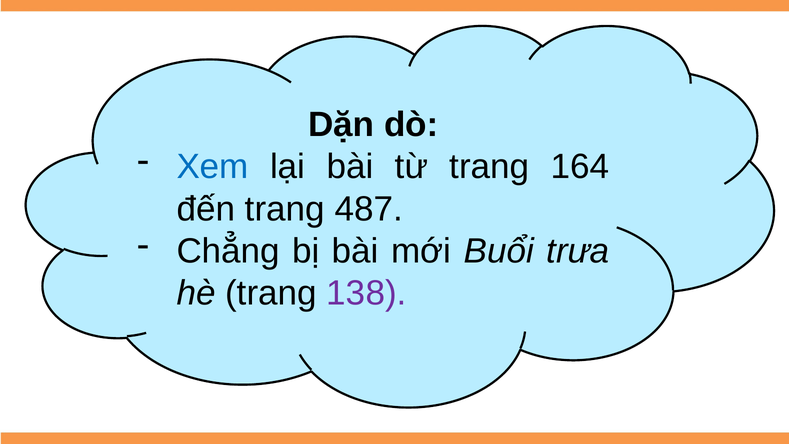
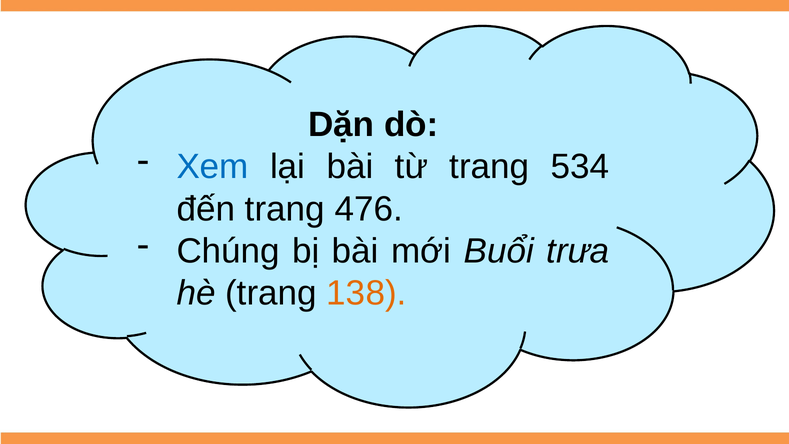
164: 164 -> 534 (580, 167)
487: 487 -> 476 (369, 209)
Chẳng: Chẳng -> Chúng (228, 251)
138 colour: purple -> orange (366, 293)
